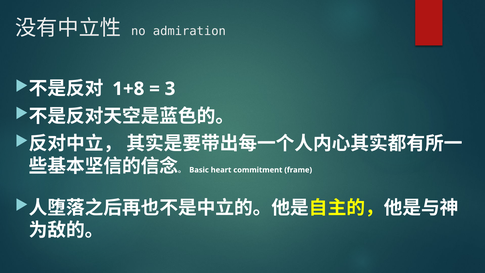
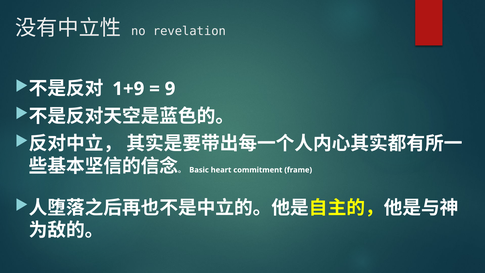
admiration: admiration -> revelation (189, 31)
1+8: 1+8 -> 1+9 (128, 89)
3: 3 -> 9 (170, 89)
